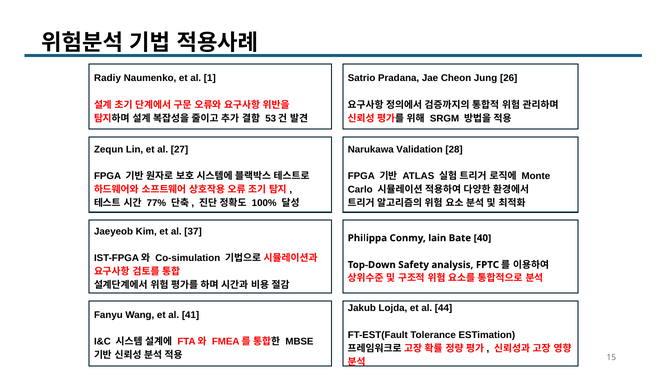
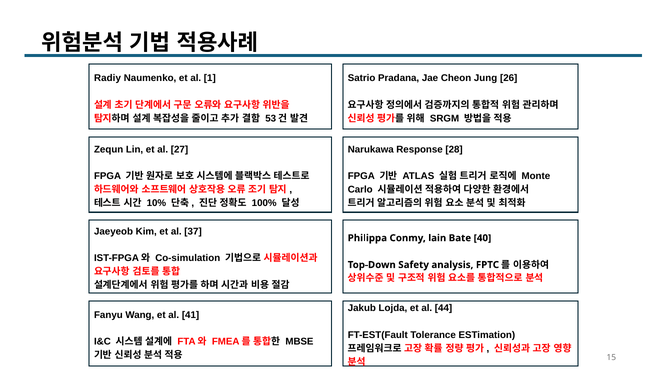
Validation: Validation -> Response (420, 149)
77%: 77% -> 10% (156, 203)
